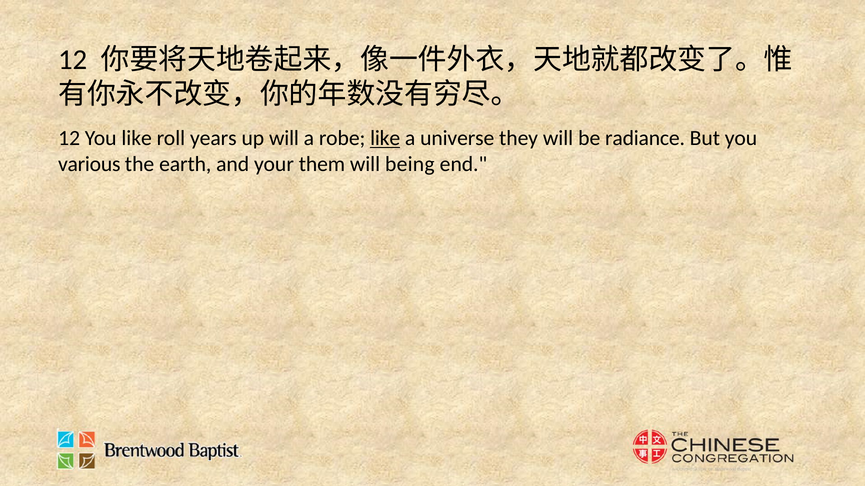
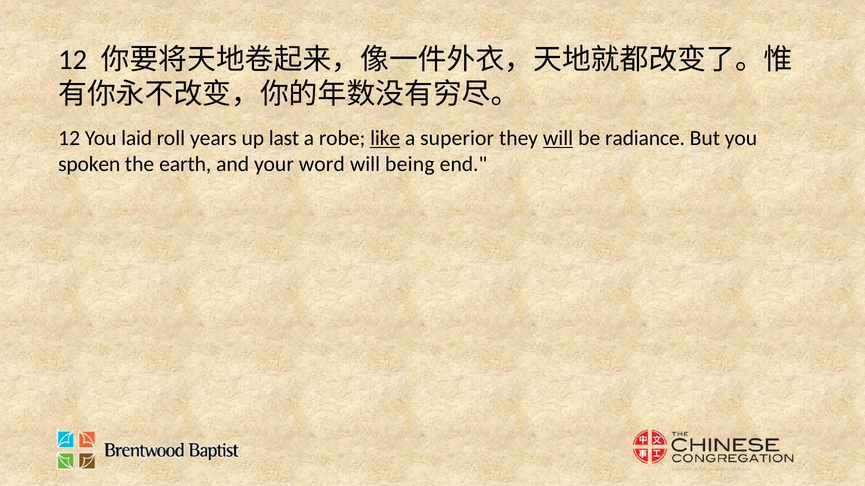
You like: like -> laid (137, 138)
up will: will -> last (284, 138)
universe: universe -> superior (457, 138)
will underline: none -> present (558, 138)
various: various -> spoken (89, 164)
them: them -> word (322, 164)
